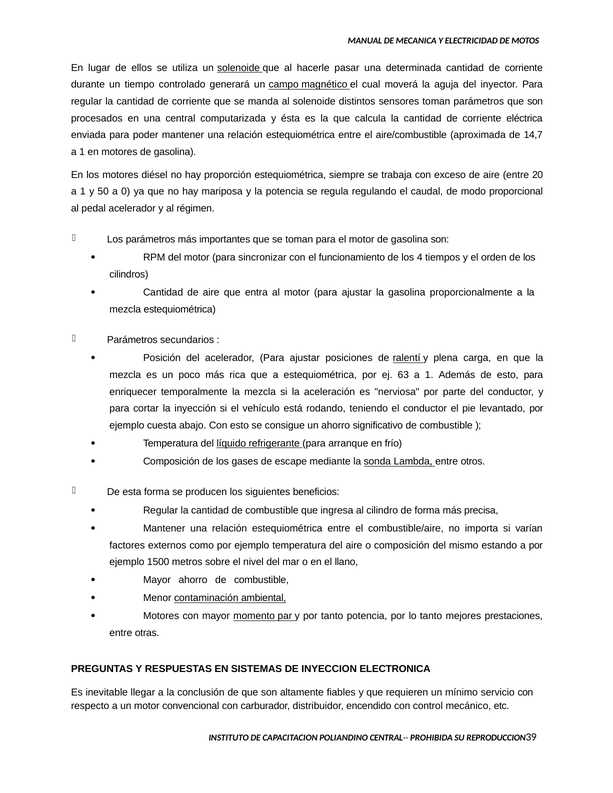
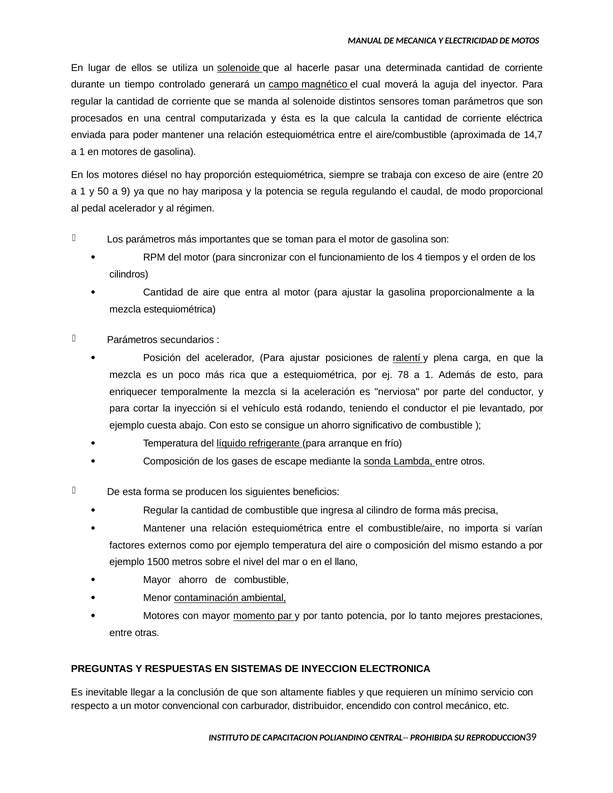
0: 0 -> 9 (126, 192)
63: 63 -> 78 (403, 375)
